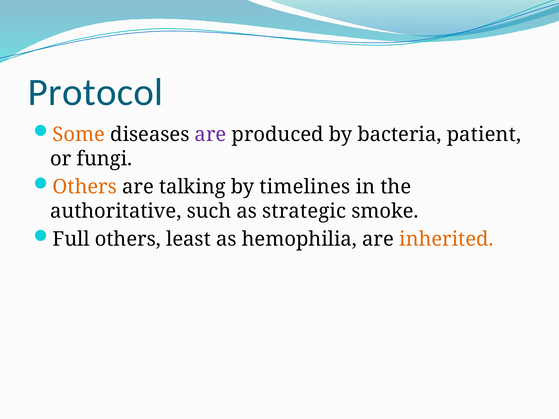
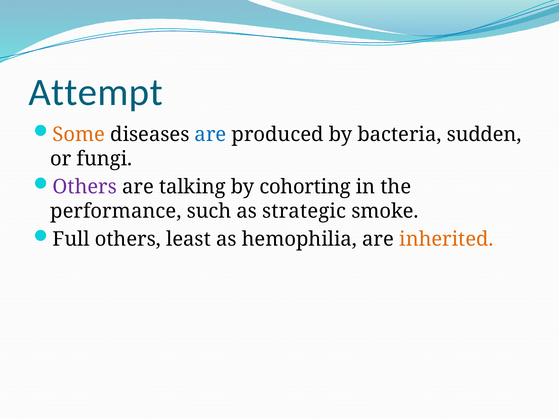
Protocol: Protocol -> Attempt (96, 92)
are colour: purple -> blue (211, 135)
patient: patient -> sudden (484, 135)
Others colour: orange -> purple (85, 187)
timelines: timelines -> cohorting (305, 187)
authoritative: authoritative -> performance (116, 211)
